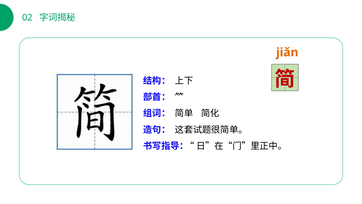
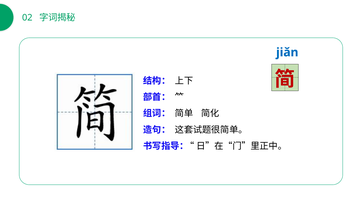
jiǎn colour: orange -> blue (287, 52)
